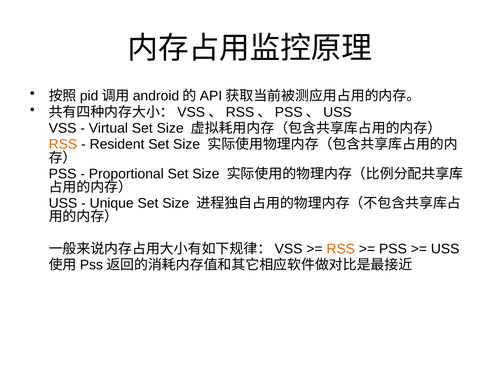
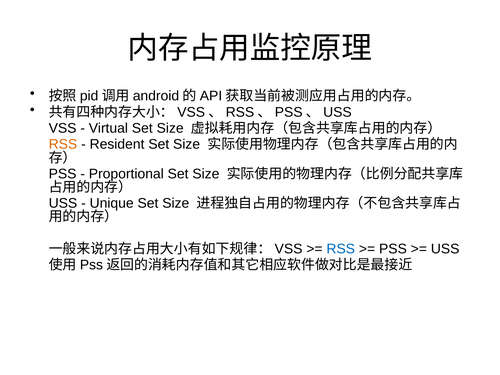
RSS colour: orange -> blue (341, 249)
